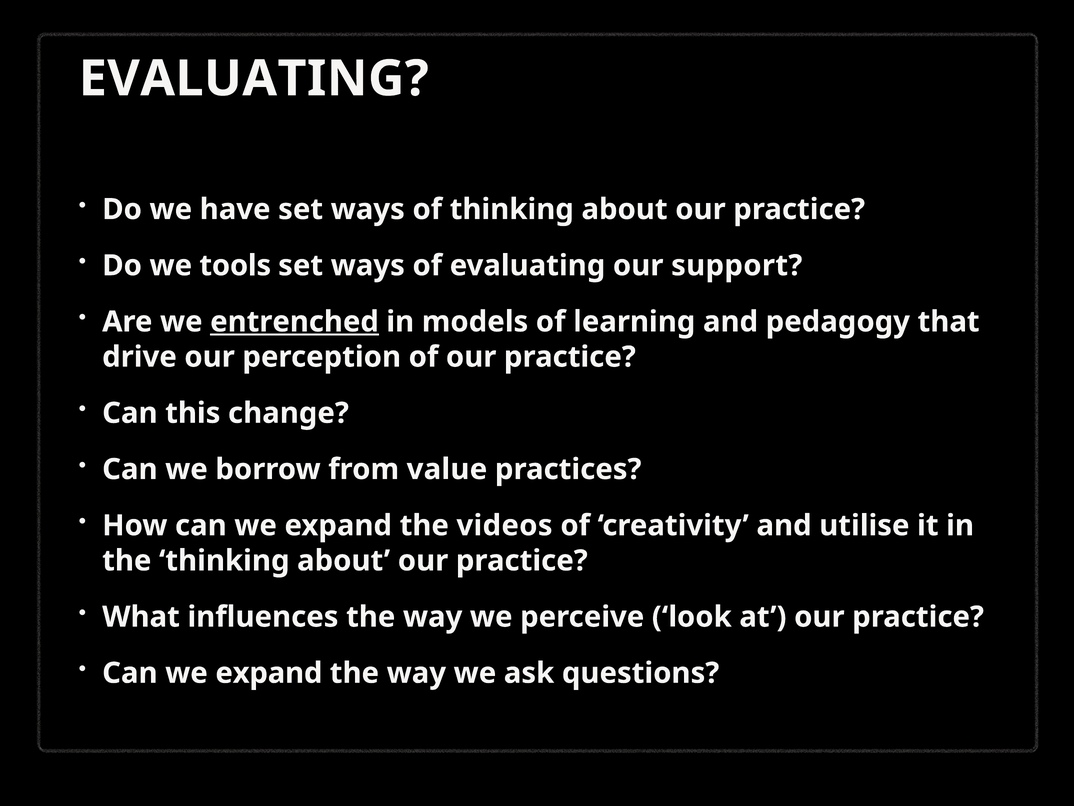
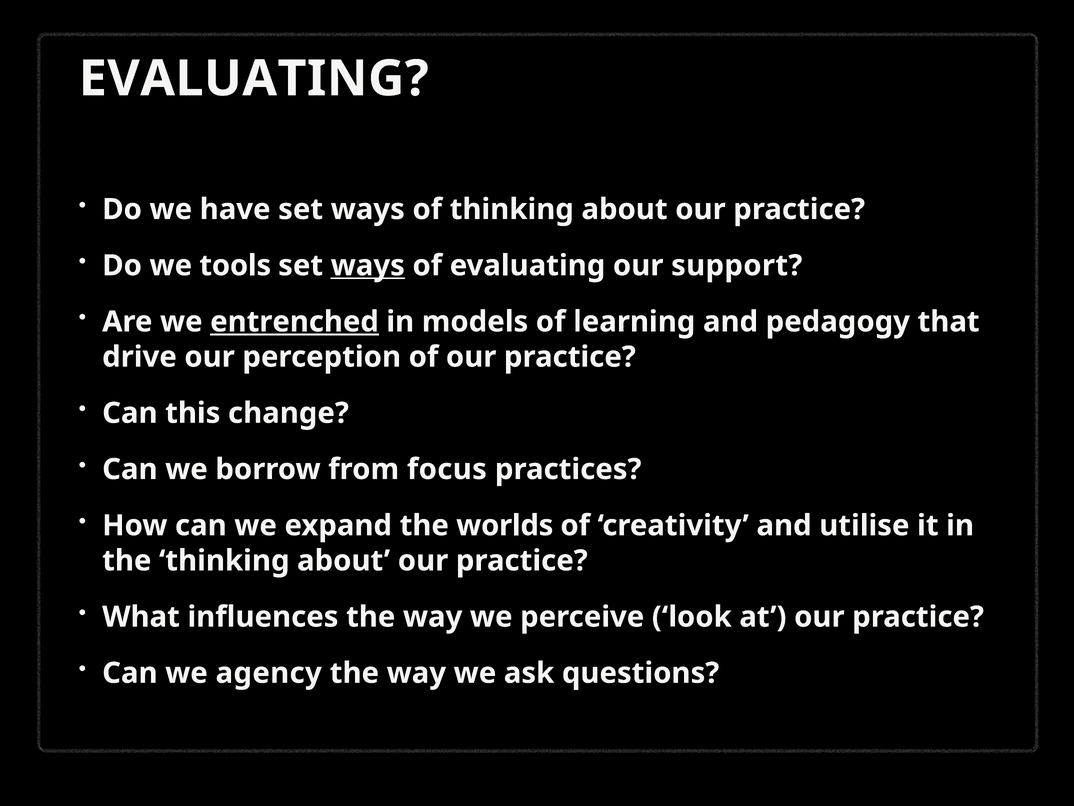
ways underline: none -> present (368, 265)
value: value -> focus (447, 469)
videos: videos -> worlds (505, 525)
expand: expand -> agency (269, 673)
